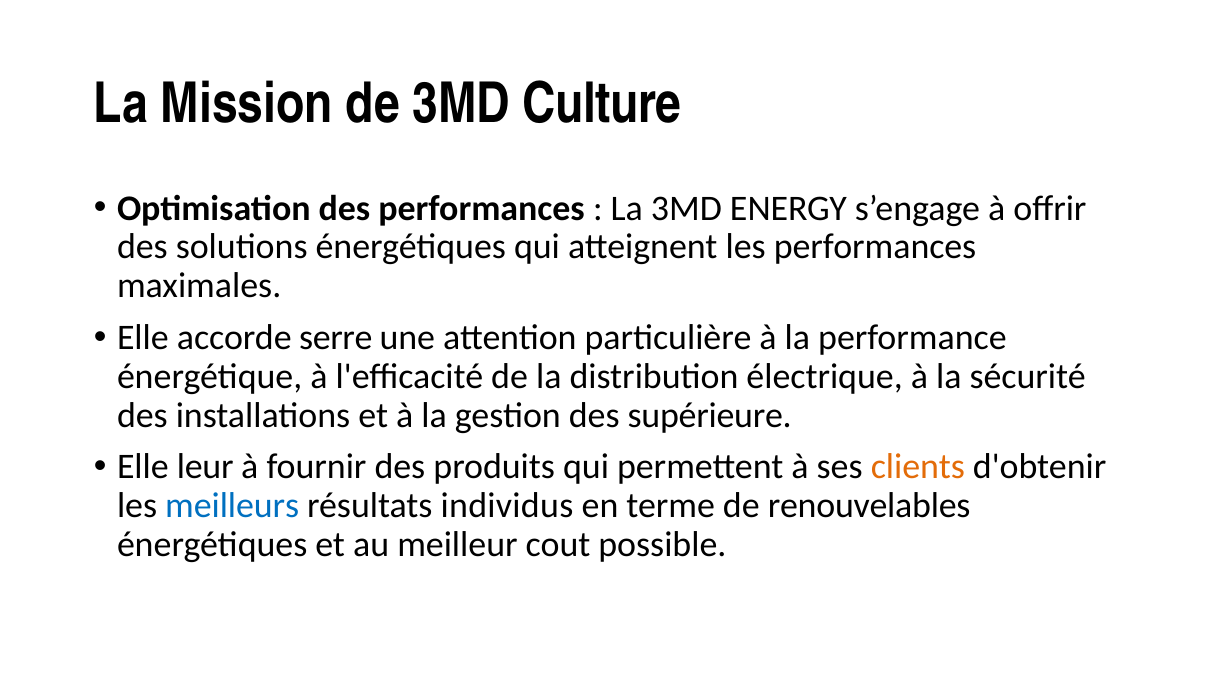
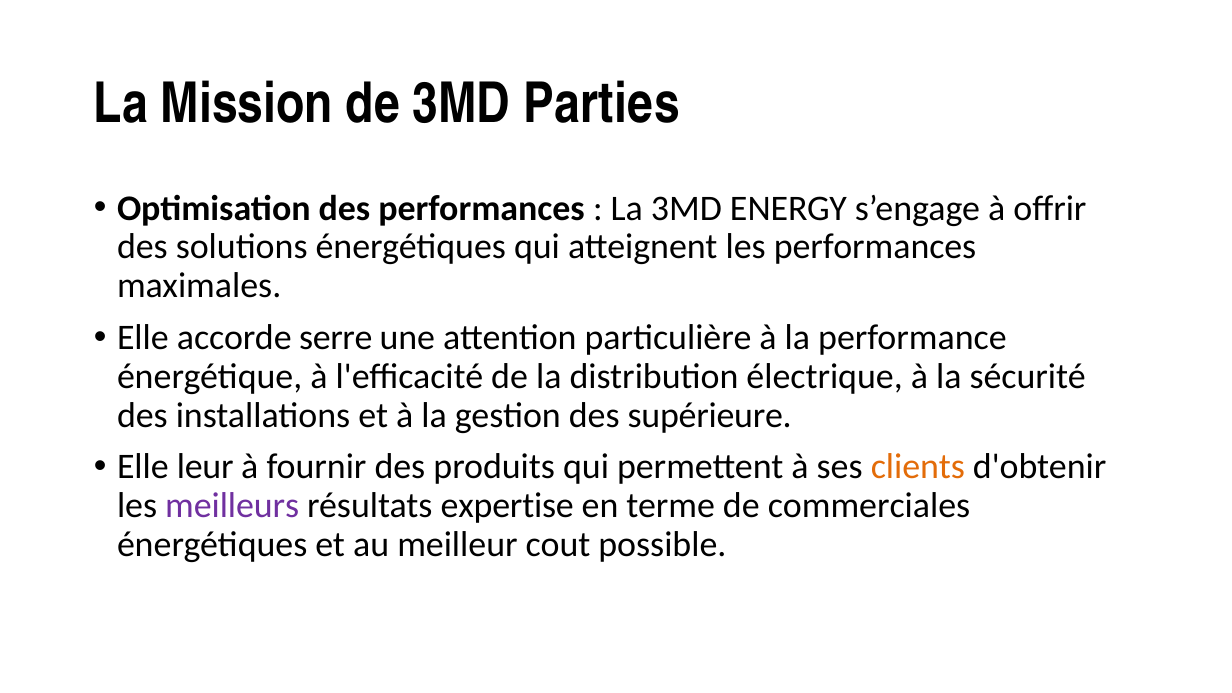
Culture: Culture -> Parties (602, 103)
meilleurs colour: blue -> purple (232, 506)
individus: individus -> expertise (507, 506)
renouvelables: renouvelables -> commerciales (869, 506)
